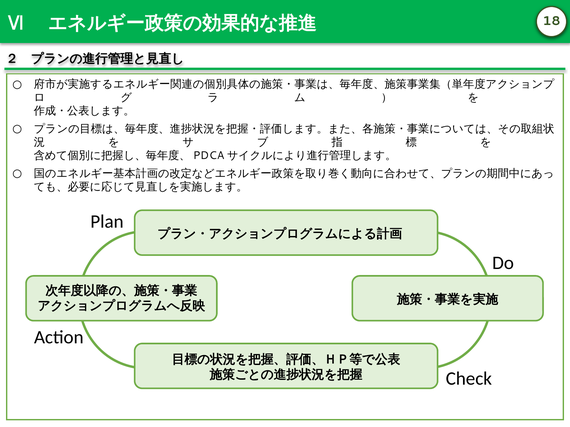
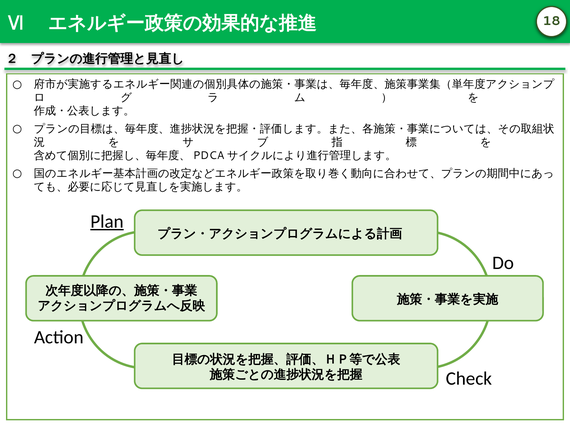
Plan underline: none -> present (107, 222)
